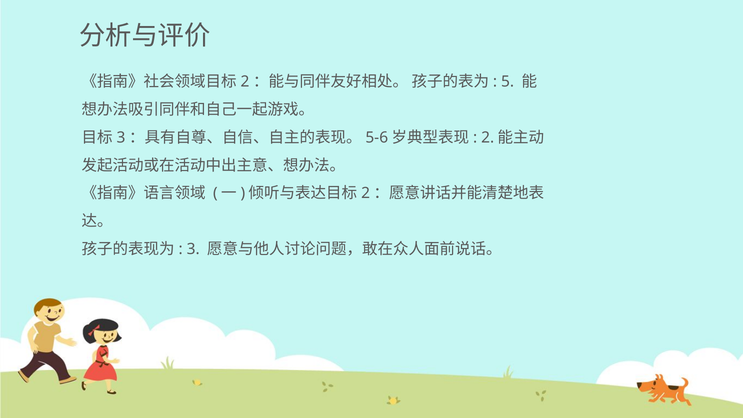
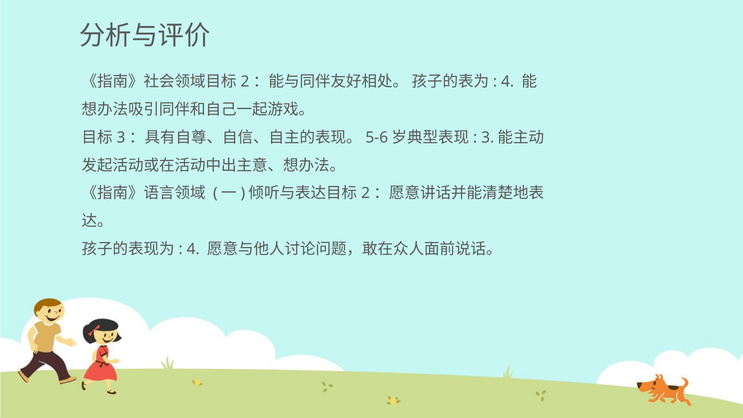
5: 5 -> 4 (508, 82)
2: 2 -> 3 (488, 138)
3: 3 -> 4 (193, 249)
